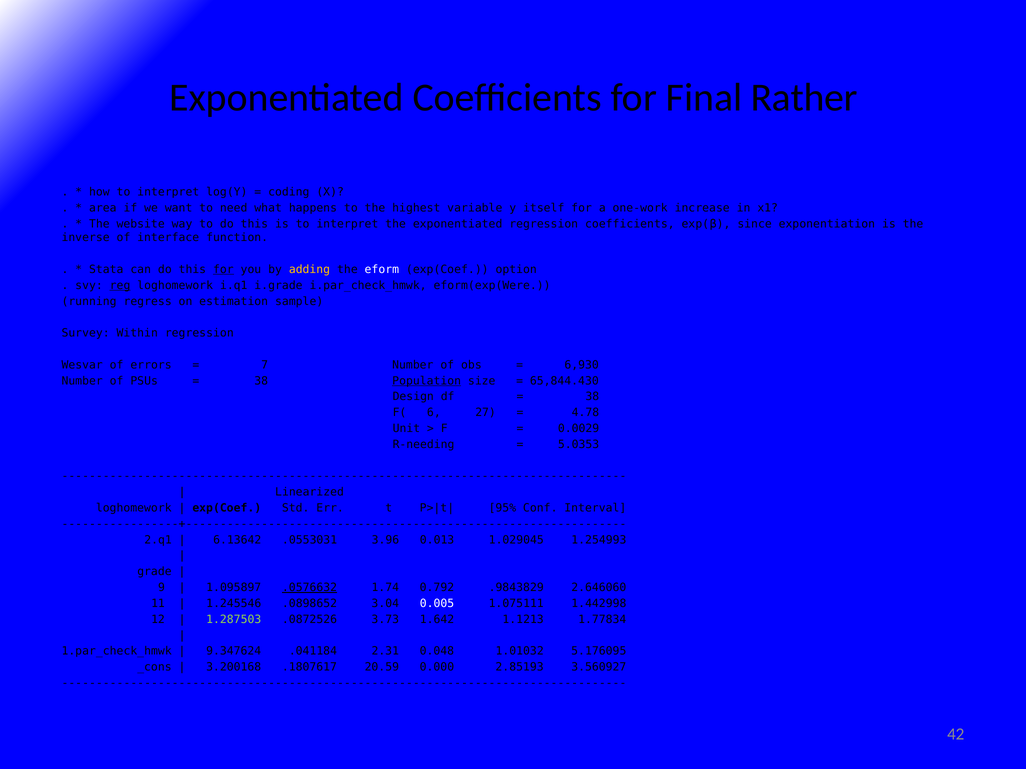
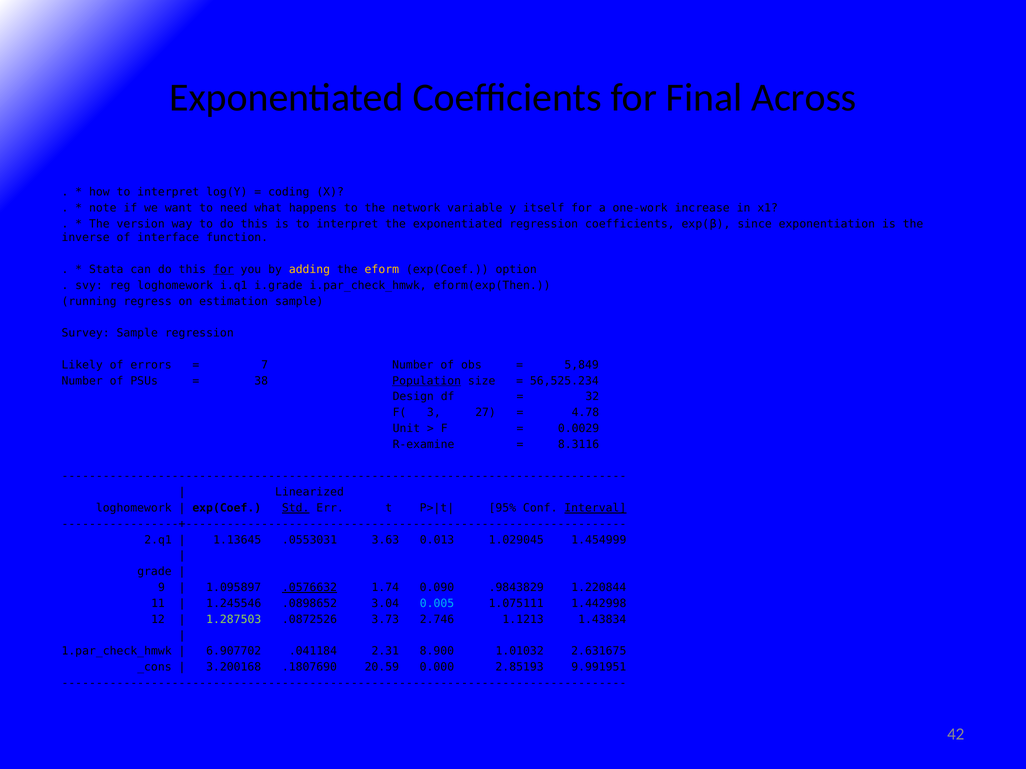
Rather: Rather -> Across (804, 98)
area: area -> note (103, 208)
highest: highest -> network (416, 208)
website: website -> version (141, 224)
eform colour: white -> yellow (382, 270)
reg underline: present -> none (120, 286)
eform(exp(Were: eform(exp(Were -> eform(exp(Then (492, 286)
Survey Within: Within -> Sample (137, 333)
Wesvar: Wesvar -> Likely (82, 365)
6,930: 6,930 -> 5,849 (582, 365)
65,844.430: 65,844.430 -> 56,525.234 (564, 381)
38: 38 -> 32 (592, 397)
6: 6 -> 3 (434, 413)
R-needing: R-needing -> R-examine (424, 445)
5.0353: 5.0353 -> 8.3116 (579, 445)
Std underline: none -> present (296, 508)
Interval underline: none -> present (595, 508)
6.13642: 6.13642 -> 1.13645 (237, 540)
3.96: 3.96 -> 3.63 (385, 540)
1.254993: 1.254993 -> 1.454999 (599, 540)
0.792: 0.792 -> 0.090 (437, 588)
2.646060: 2.646060 -> 1.220844 (599, 588)
0.005 colour: white -> light blue (437, 604)
1.642: 1.642 -> 2.746 (437, 620)
1.77834: 1.77834 -> 1.43834 (602, 620)
9.347624: 9.347624 -> 6.907702 (234, 652)
0.048: 0.048 -> 8.900 (437, 652)
5.176095: 5.176095 -> 2.631675 (599, 652)
.1807617: .1807617 -> .1807690 (309, 668)
3.560927: 3.560927 -> 9.991951 (599, 668)
